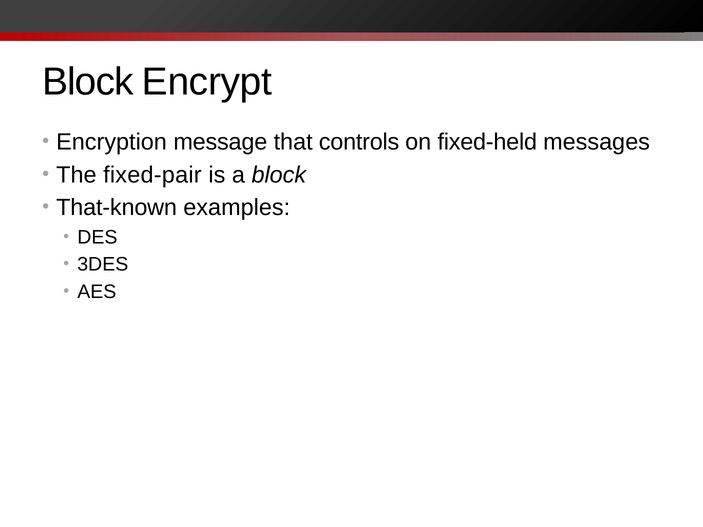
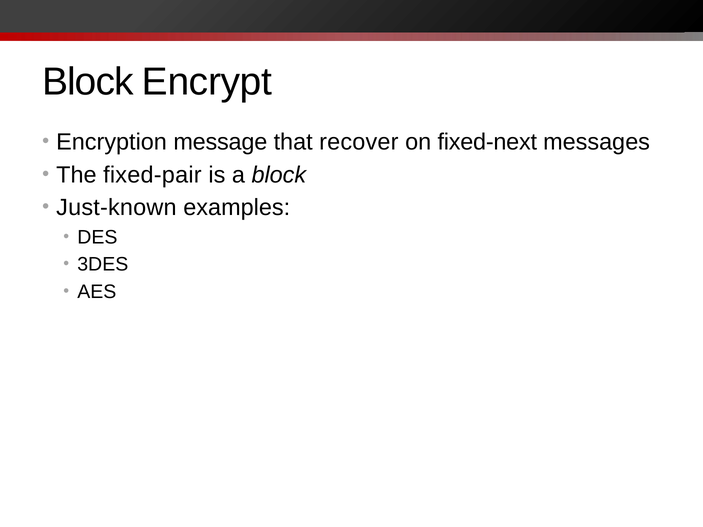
controls: controls -> recover (359, 142)
fixed-held: fixed-held -> fixed-next (487, 142)
That-known: That-known -> Just-known (116, 208)
